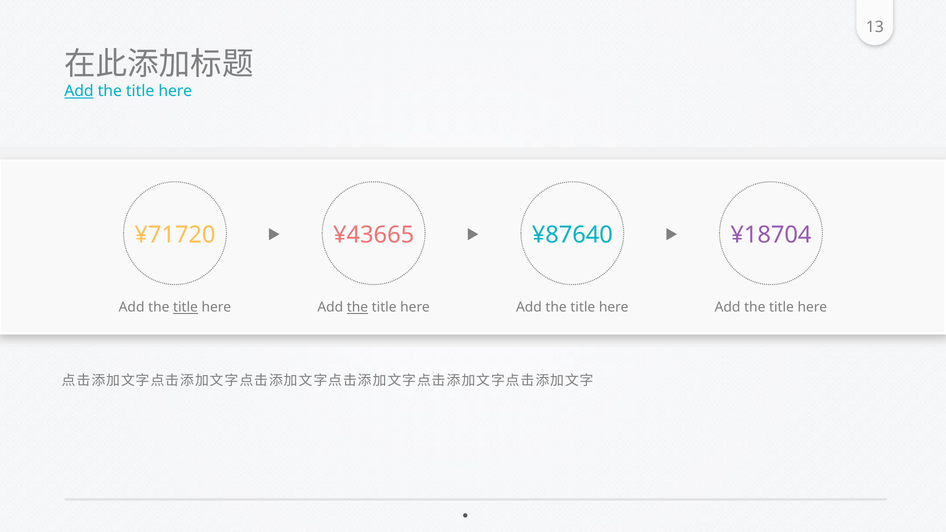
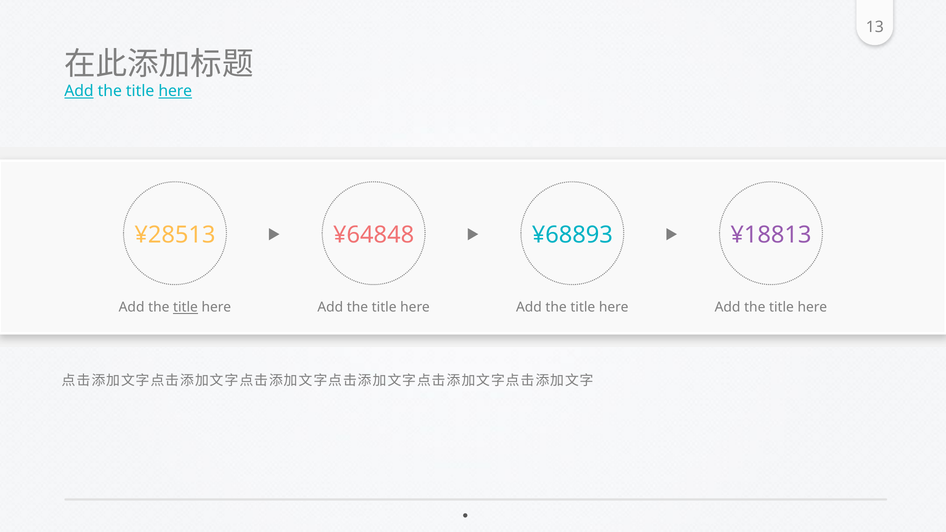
here underline: none -> present (175, 91)
¥71720: ¥71720 -> ¥28513 (175, 235)
¥43665: ¥43665 -> ¥64848 (374, 235)
¥87640: ¥87640 -> ¥68893 (572, 235)
¥18704: ¥18704 -> ¥18813 (771, 235)
the underline: present -> none (357, 307)
